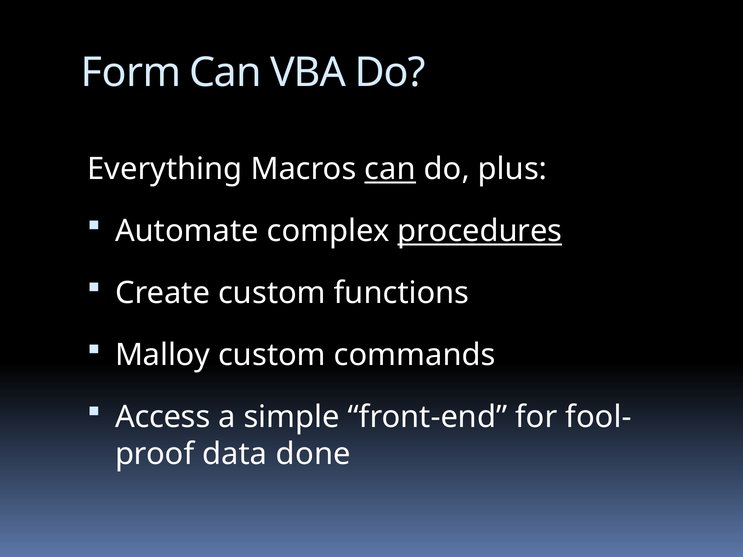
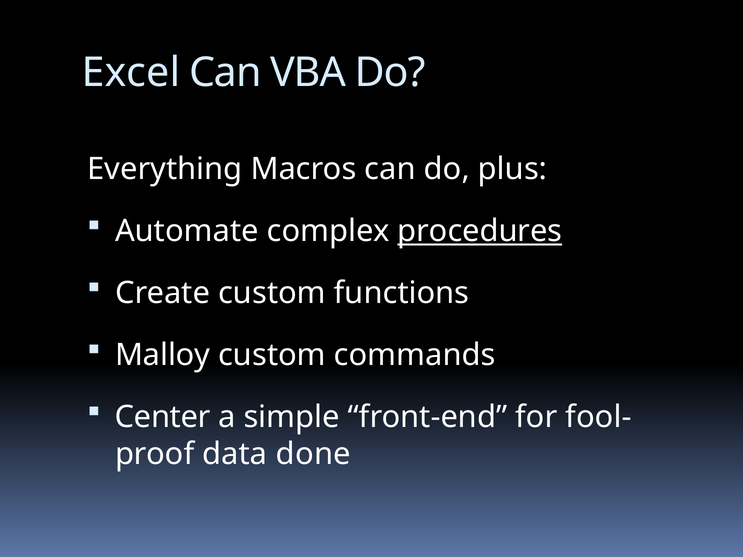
Form: Form -> Excel (131, 73)
can underline: present -> none (390, 169)
Access: Access -> Center (163, 417)
